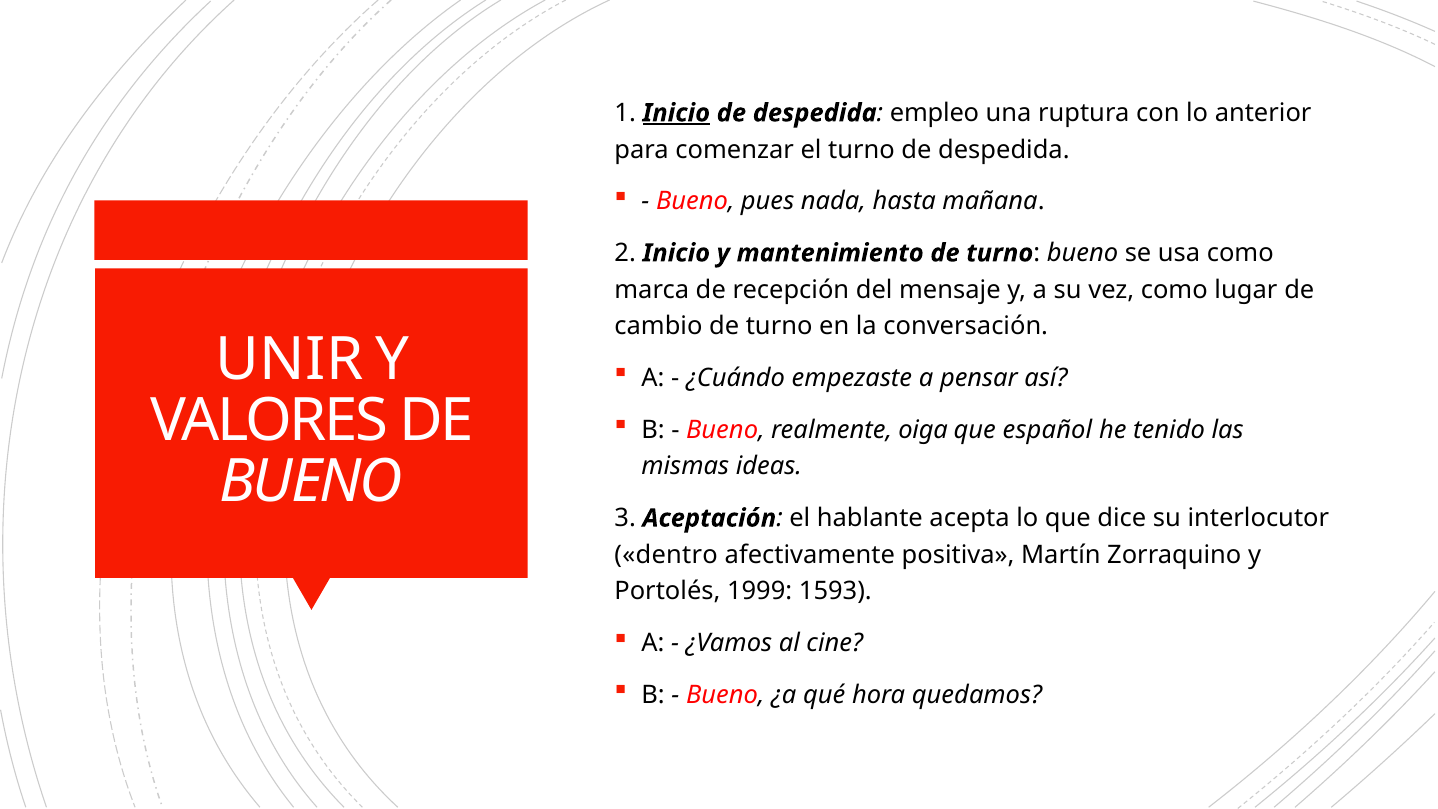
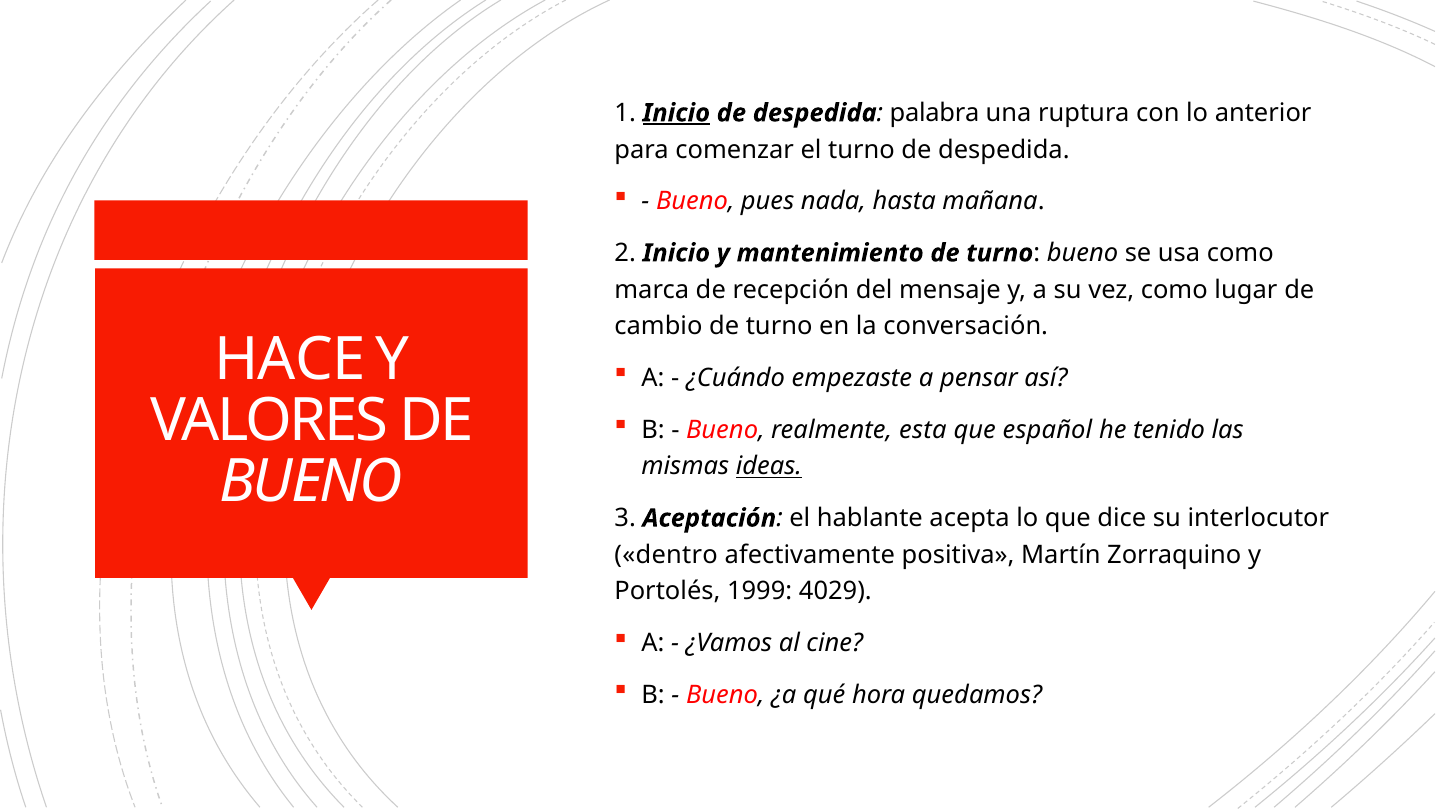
empleo: empleo -> palabra (935, 113)
UNIR: UNIR -> HACE (290, 359)
oiga: oiga -> esta (923, 430)
ideas underline: none -> present (769, 466)
1593: 1593 -> 4029 (835, 591)
